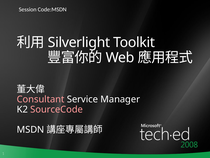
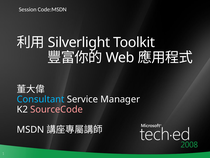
Consultant colour: pink -> light blue (41, 99)
